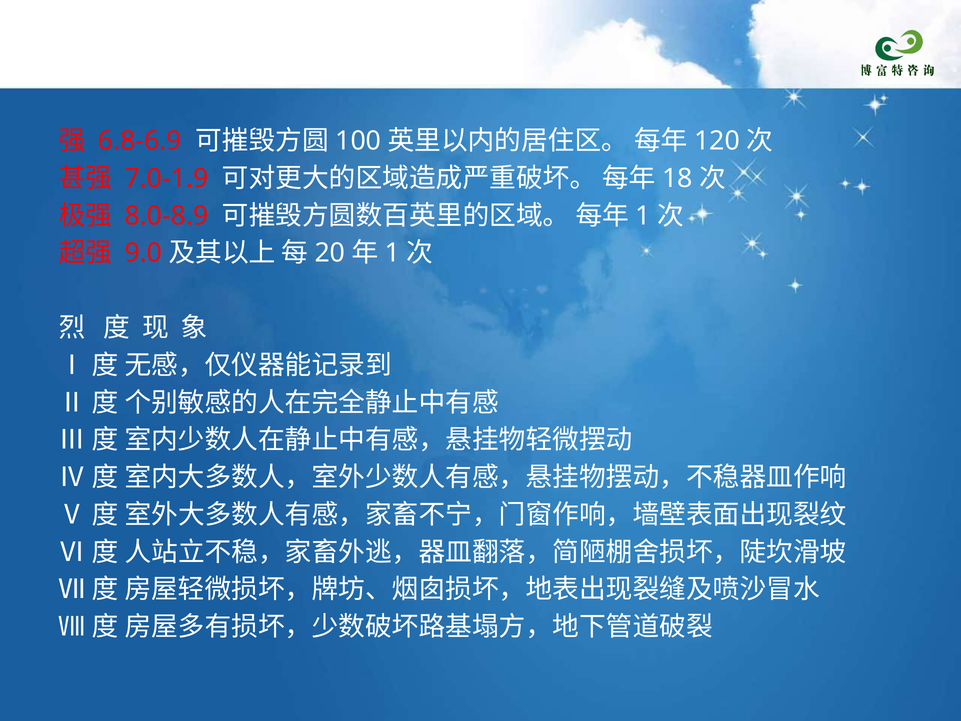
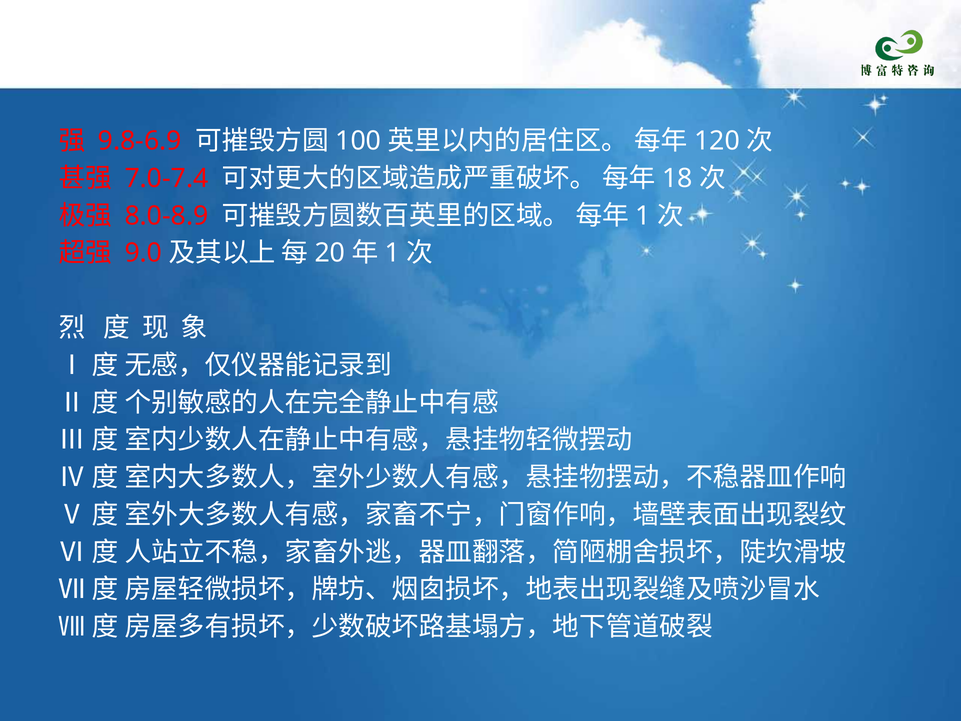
6.8-6.9: 6.8-6.9 -> 9.8-6.9 (140, 141)
7.0-1.9: 7.0-1.9 -> 7.0-7.4 (167, 178)
